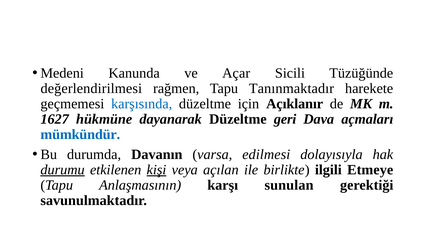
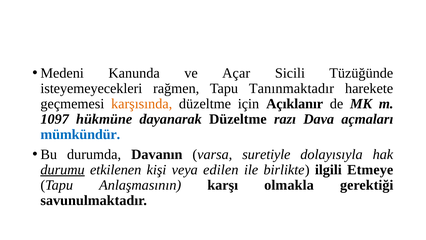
değerlendirilmesi: değerlendirilmesi -> isteyemeyecekleri (91, 88)
karşısında colour: blue -> orange (142, 104)
1627: 1627 -> 1097 (55, 119)
geri: geri -> razı (285, 119)
edilmesi: edilmesi -> suretiyle (266, 154)
kişi underline: present -> none (156, 169)
açılan: açılan -> edilen (221, 169)
sunulan: sunulan -> olmakla (289, 185)
